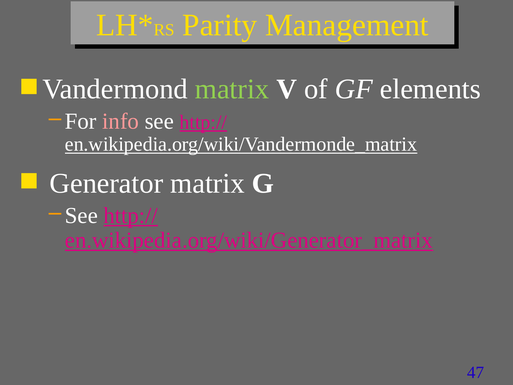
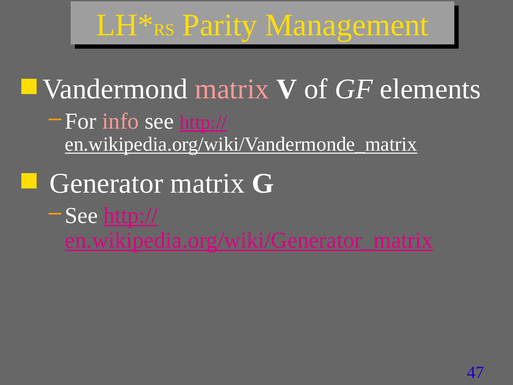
matrix colour: light green -> pink (232, 89)
